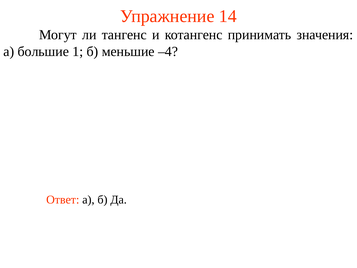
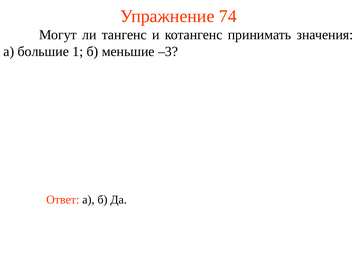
14: 14 -> 74 (228, 16)
–4: –4 -> –3 (168, 52)
